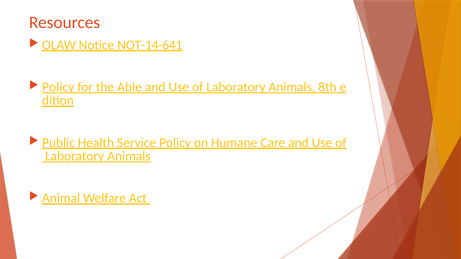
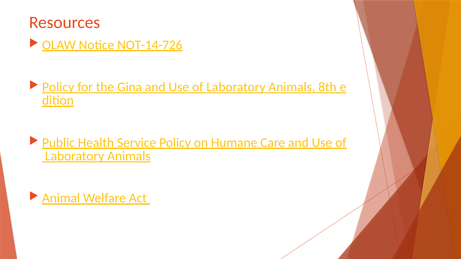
NOT-14-641: NOT-14-641 -> NOT-14-726 (150, 45)
Able: Able -> Gina (130, 87)
